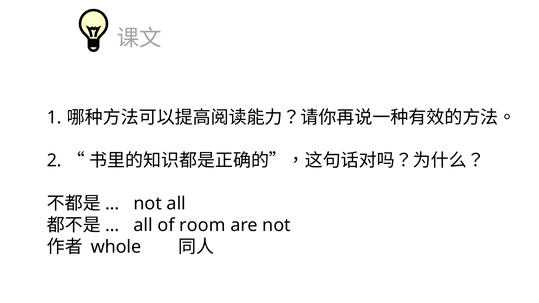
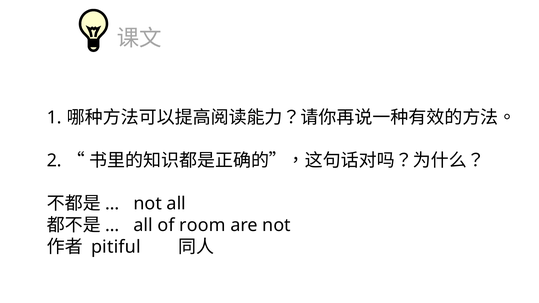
whole: whole -> pitiful (116, 247)
